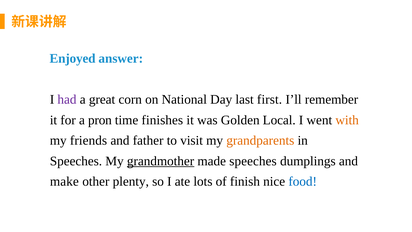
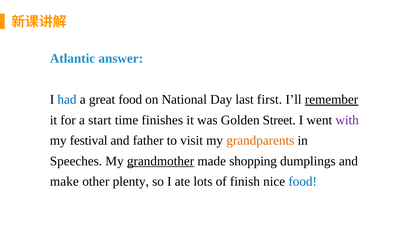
Enjoyed: Enjoyed -> Atlantic (72, 58)
had colour: purple -> blue (67, 99)
great corn: corn -> food (130, 99)
remember underline: none -> present (332, 99)
pron: pron -> start (100, 120)
Local: Local -> Street (279, 120)
with colour: orange -> purple (347, 120)
friends: friends -> festival (89, 140)
made speeches: speeches -> shopping (253, 161)
